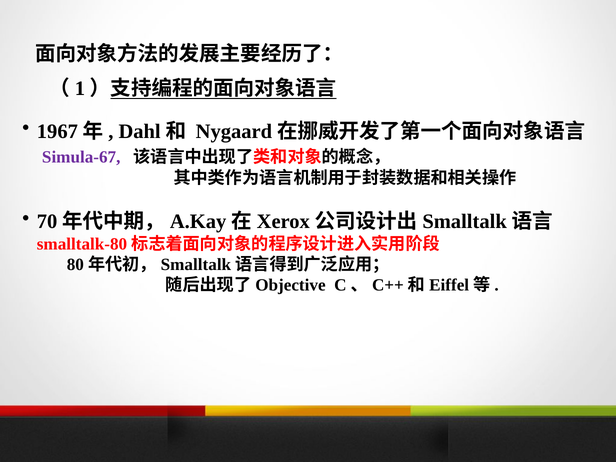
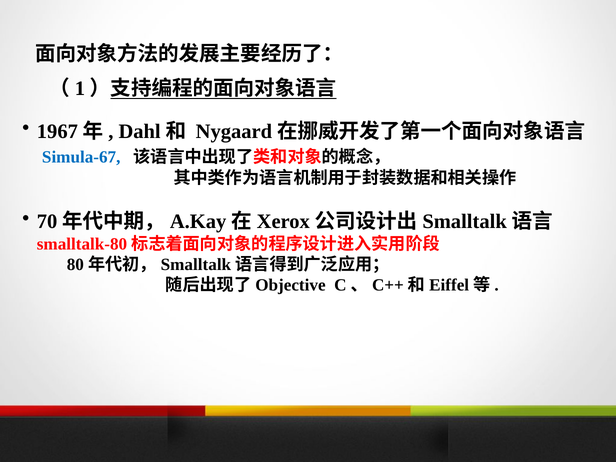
Simula-67 colour: purple -> blue (81, 157)
